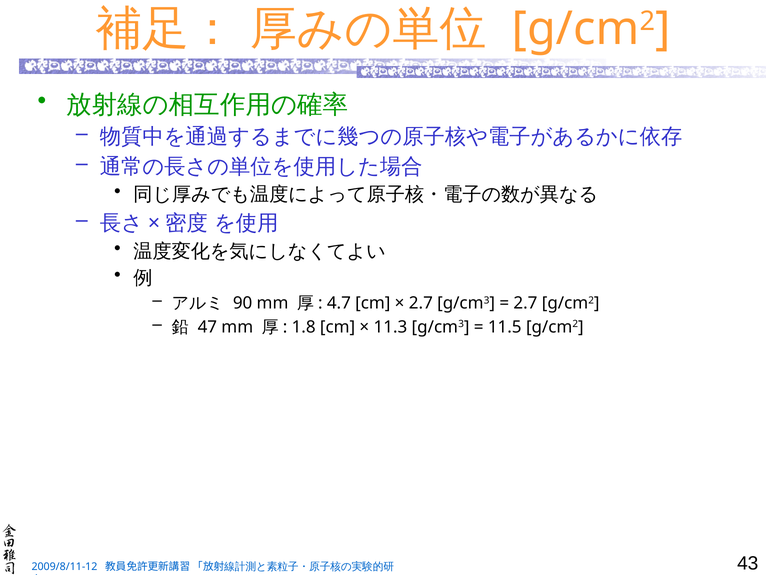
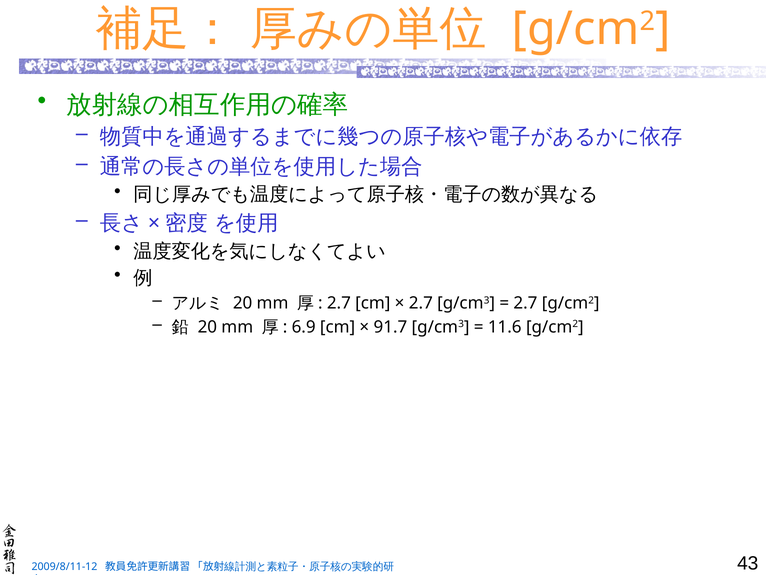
90: 90 -> 20 (243, 303)
4.7: 4.7 -> 2.7 (339, 303)
47: 47 -> 20 (207, 327)
1.8: 1.8 -> 6.9 (304, 327)
11.3: 11.3 -> 91.7 (390, 327)
11.5: 11.5 -> 11.6 (505, 327)
